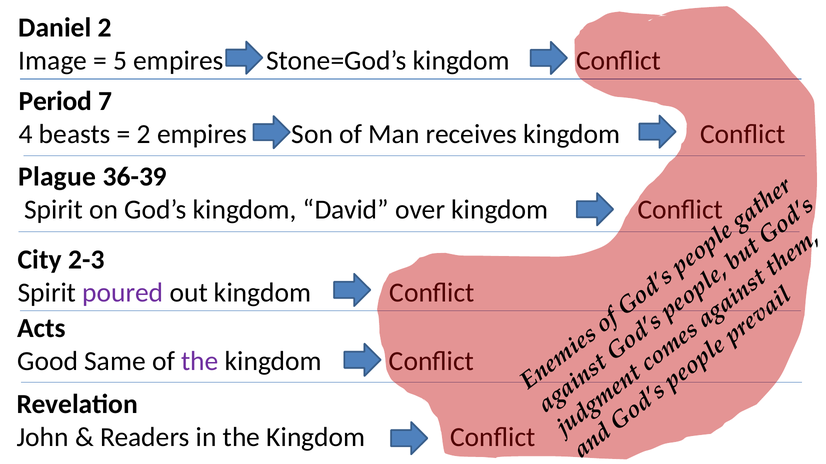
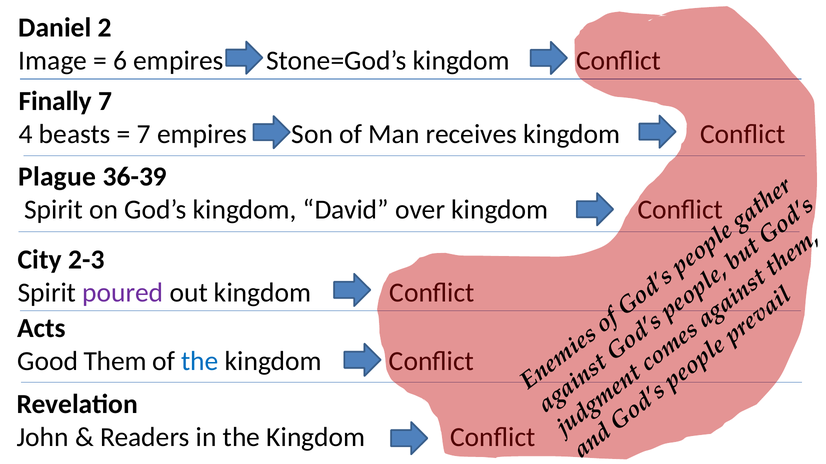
5: 5 -> 6 (120, 61)
Period: Period -> Finally (55, 101)
2: 2 -> 7 (144, 135)
Same: Same -> Them (115, 361)
the colour: purple -> blue (200, 361)
